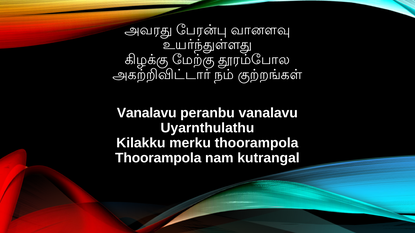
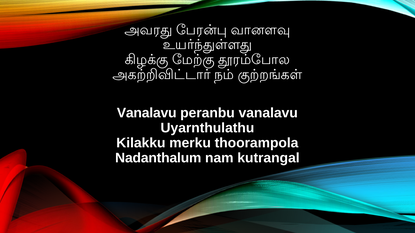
Thoorampola: Thoorampola -> Nadanthalum (158, 158)
